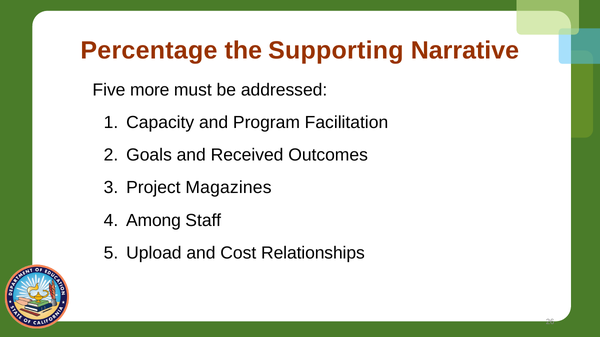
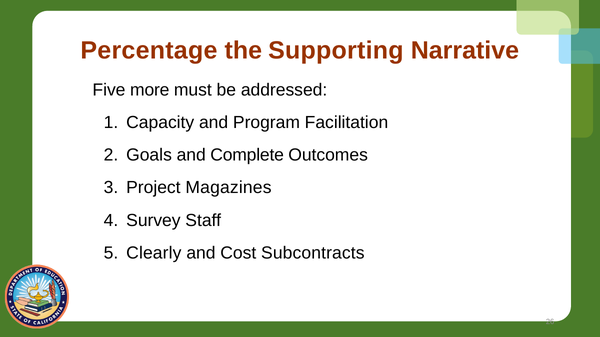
Received: Received -> Complete (247, 155)
Among: Among -> Survey (153, 221)
Upload: Upload -> Clearly (154, 253)
Relationships: Relationships -> Subcontracts (313, 253)
